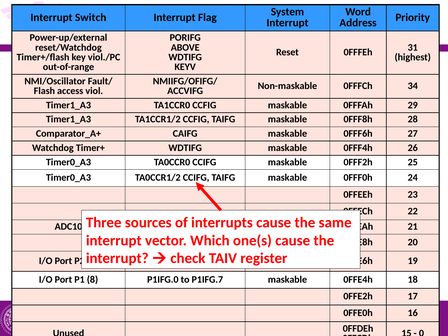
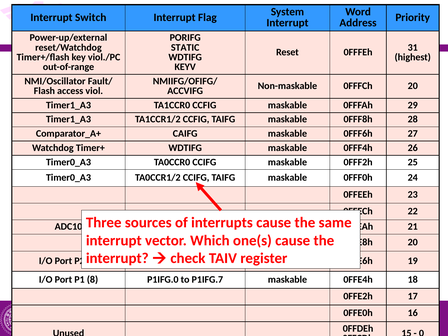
ABOVE: ABOVE -> STATIC (185, 47)
0FFFCh 34: 34 -> 20 (413, 86)
